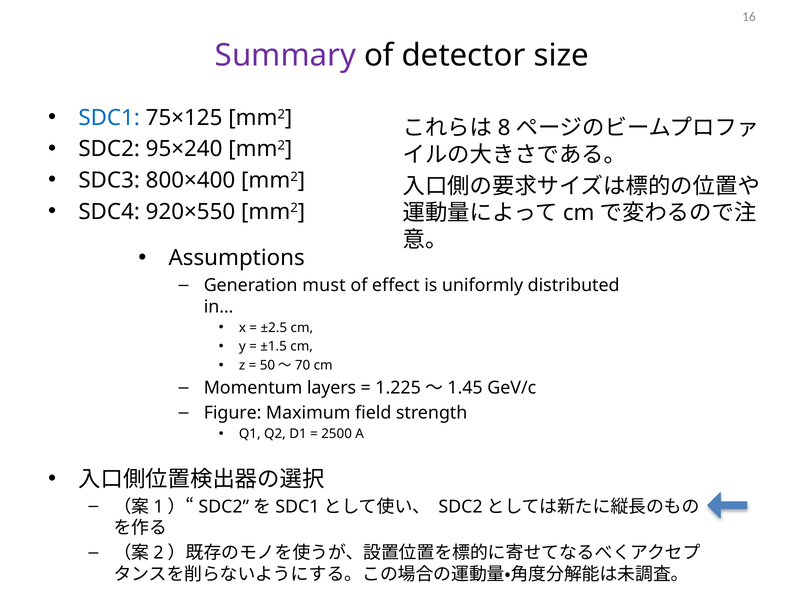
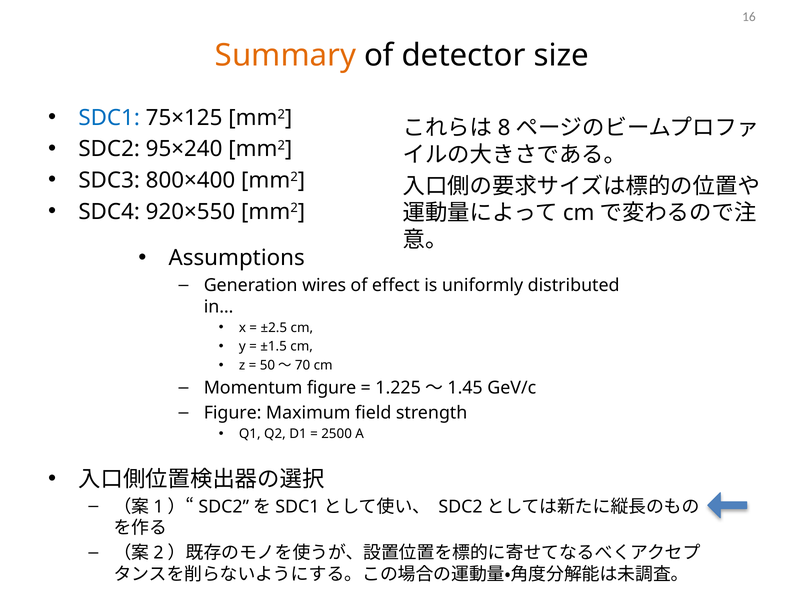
Summary colour: purple -> orange (285, 56)
must: must -> wires (324, 285)
Momentum layers: layers -> figure (332, 388)
